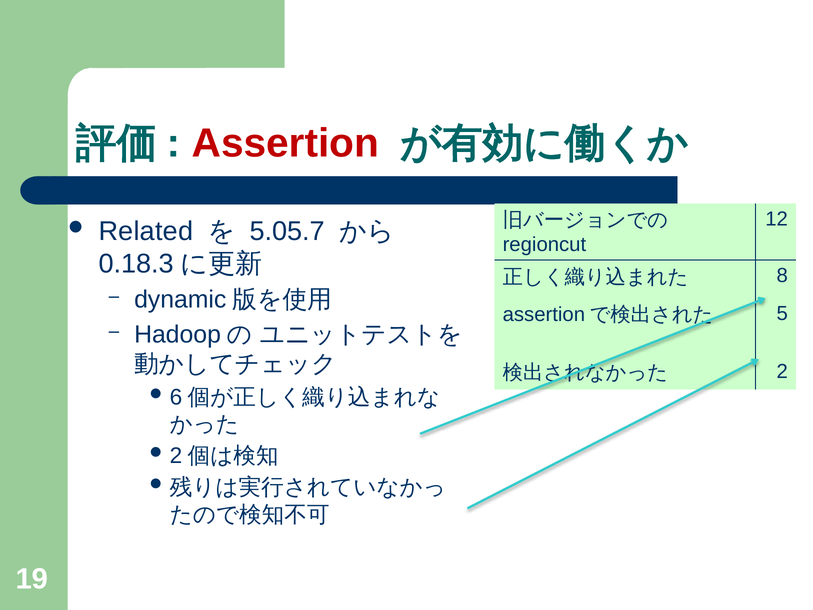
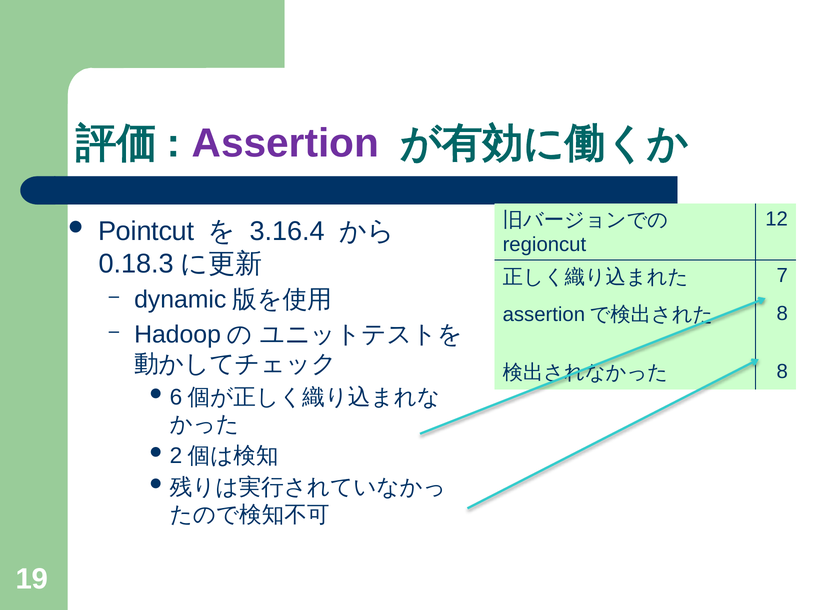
Assertion colour: red -> purple (285, 143)
Related: Related -> Pointcut (146, 231)
5.05.7: 5.05.7 -> 3.16.4 (287, 231)
8: 8 -> 7 (782, 276)
5: 5 -> 8 (782, 314)
2: 2 -> 8 (782, 371)
